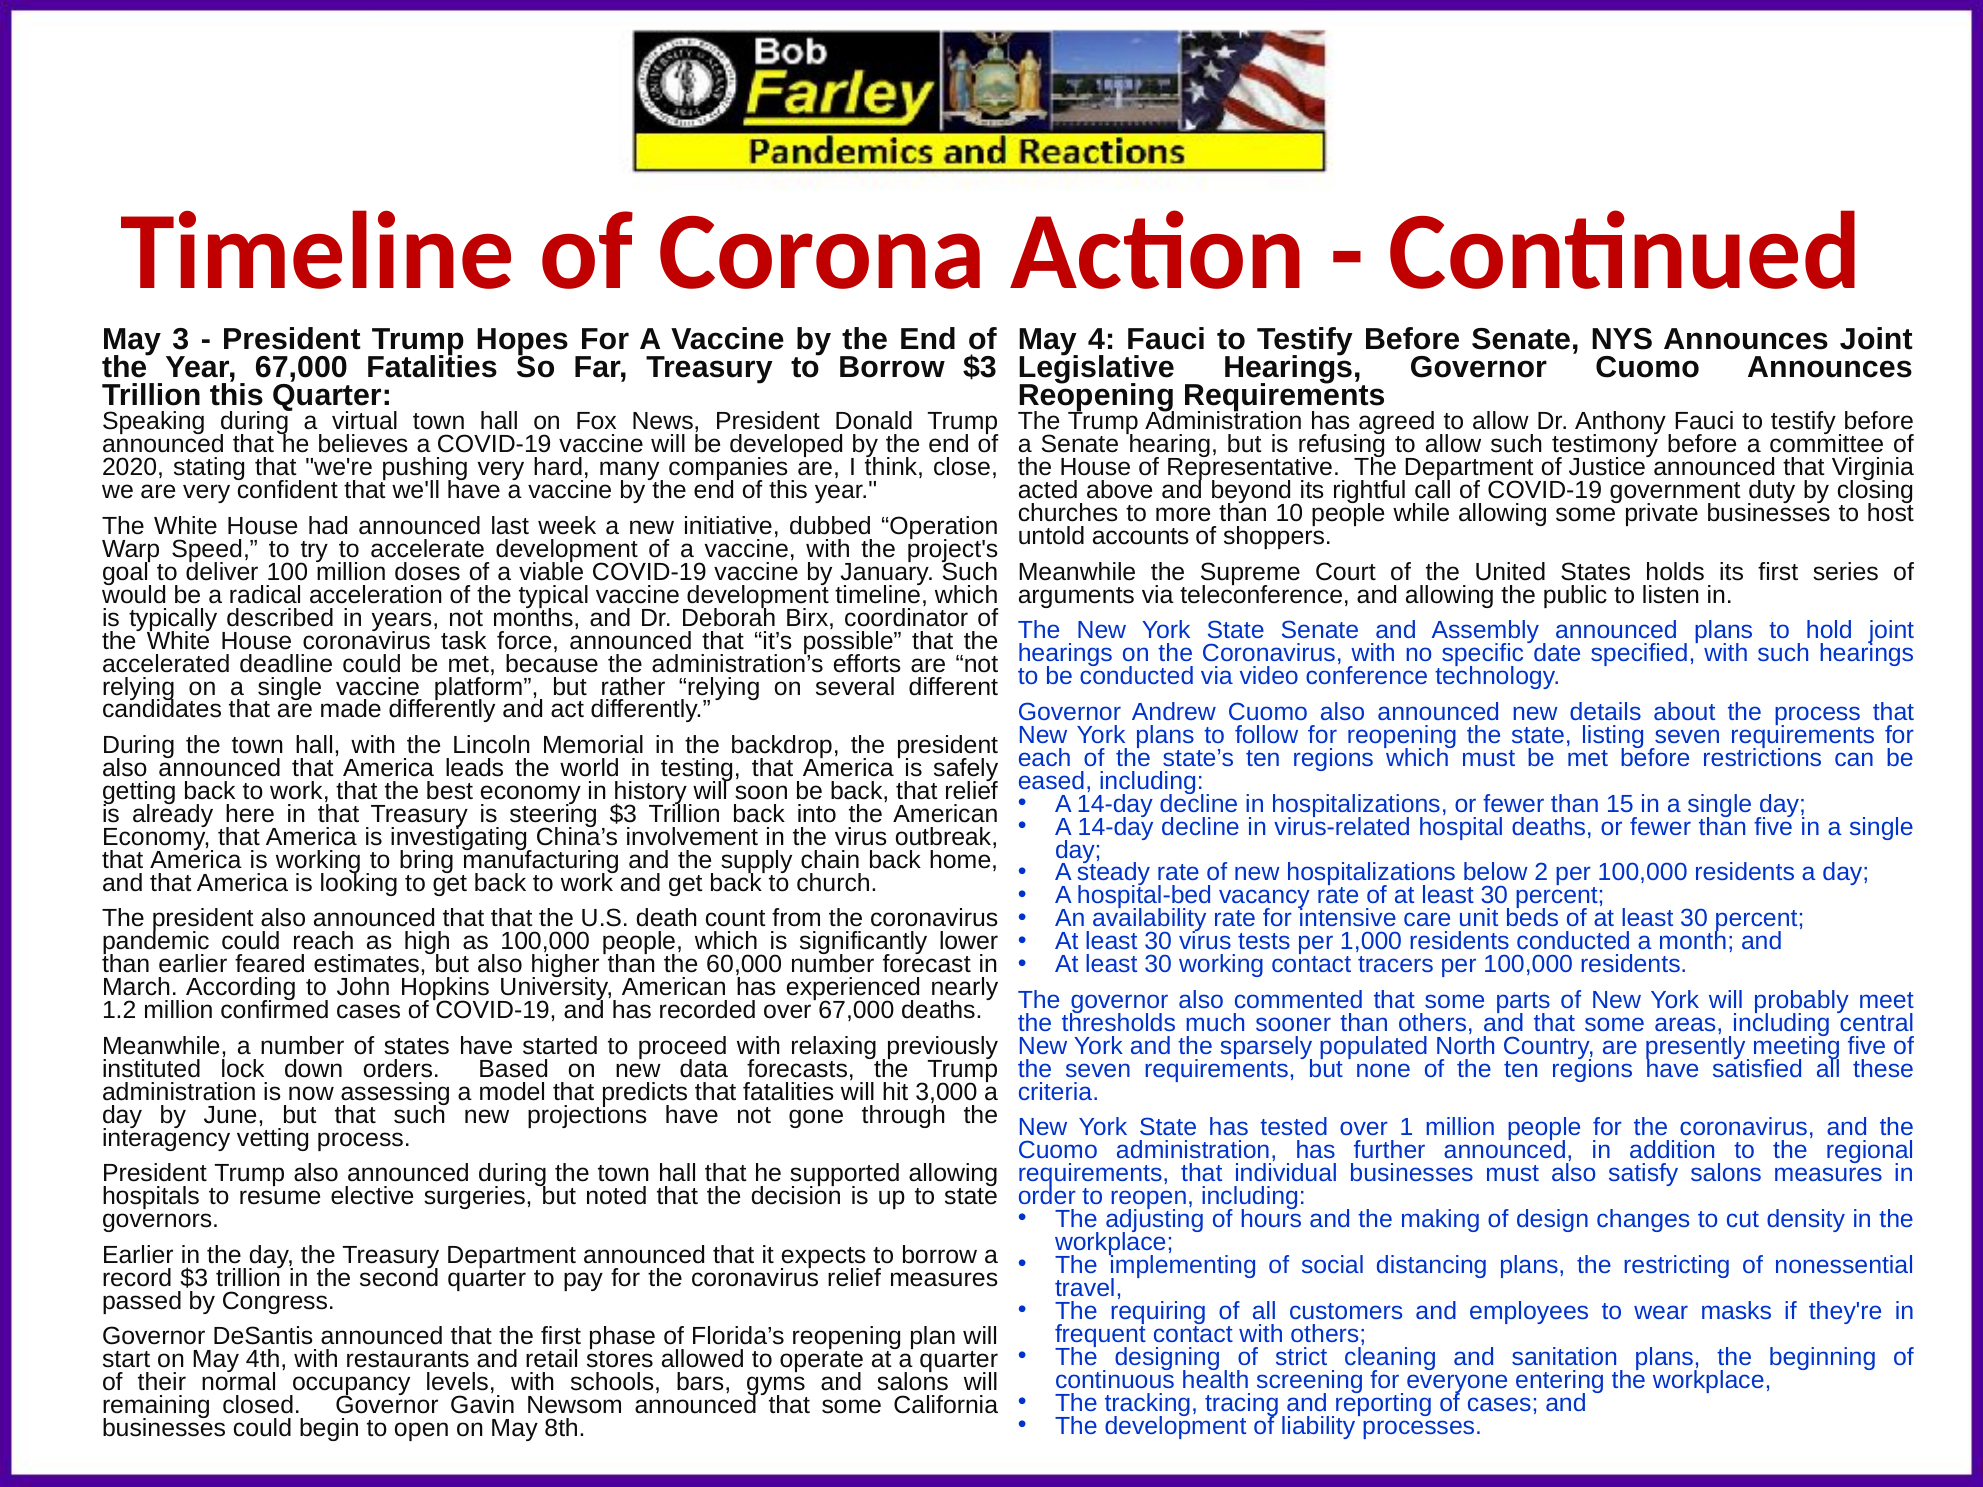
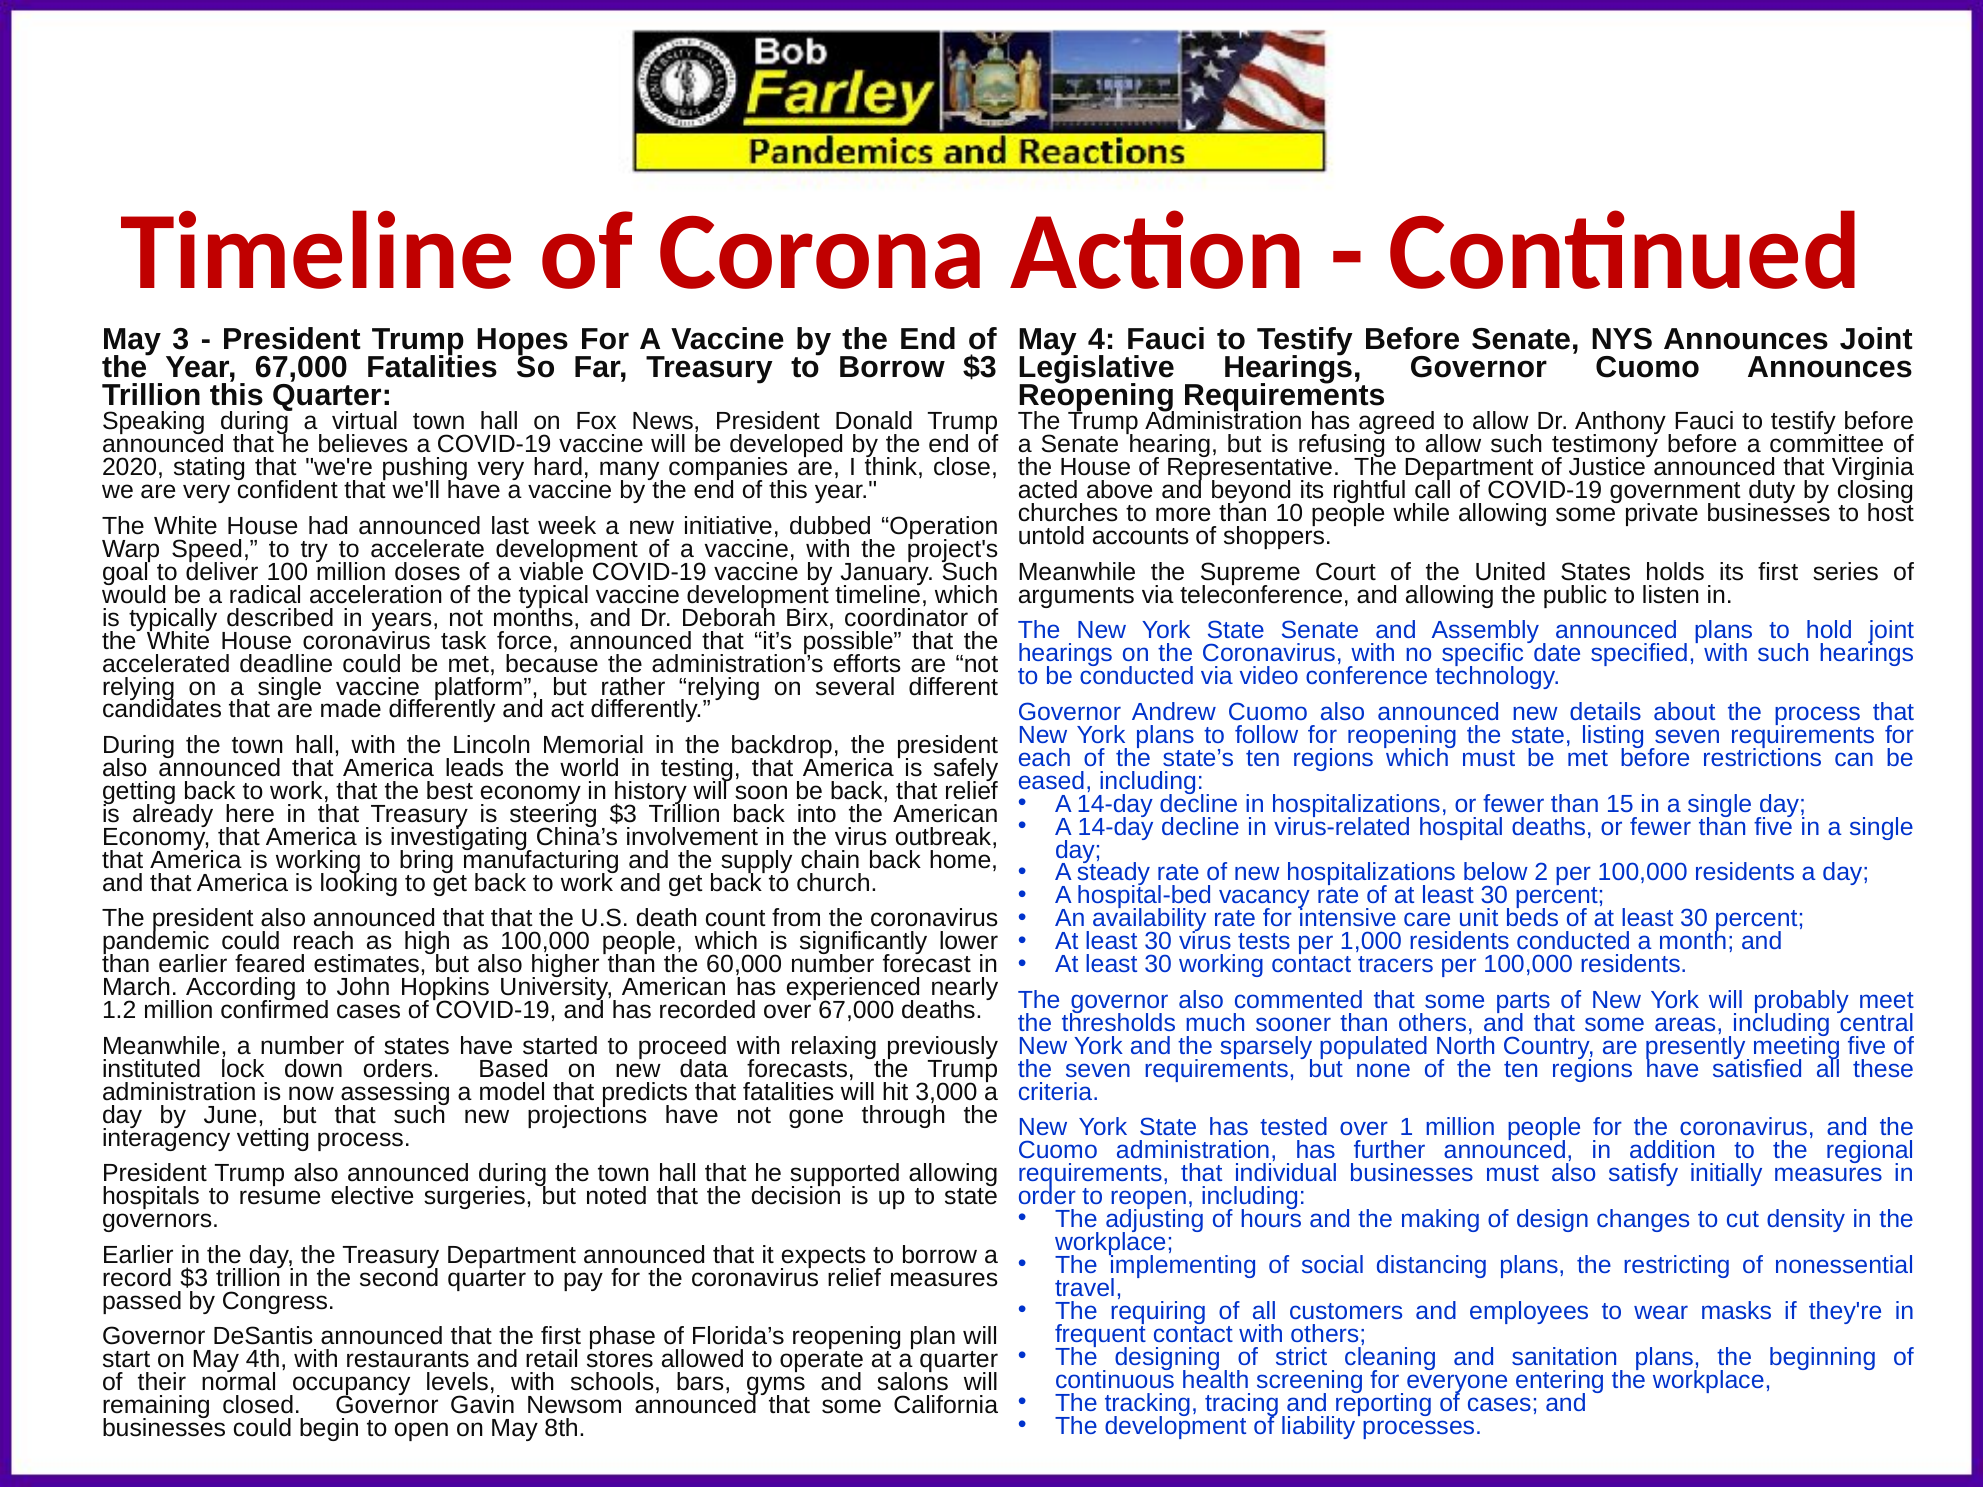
satisfy salons: salons -> initially (1726, 1174)
